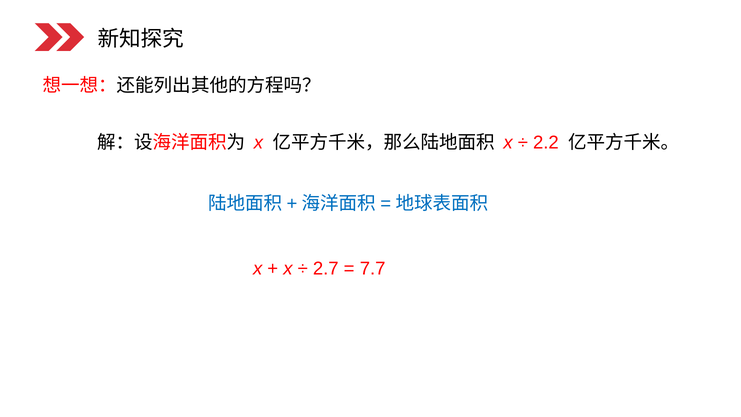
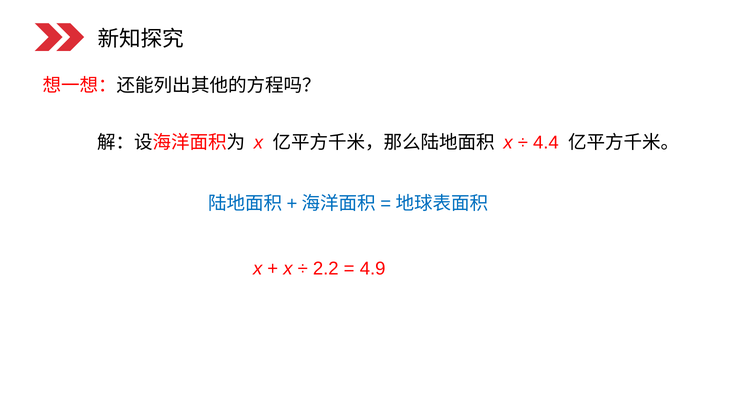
2.2: 2.2 -> 4.4 (546, 143)
2.7: 2.7 -> 2.2 (326, 268)
7.7: 7.7 -> 4.9 (373, 268)
